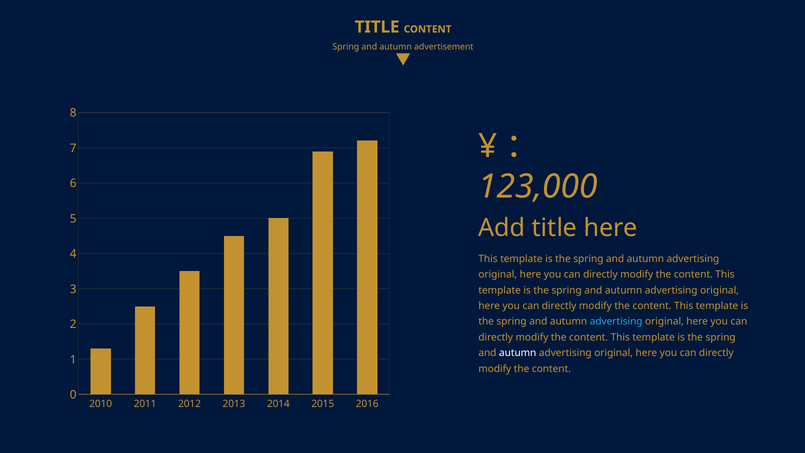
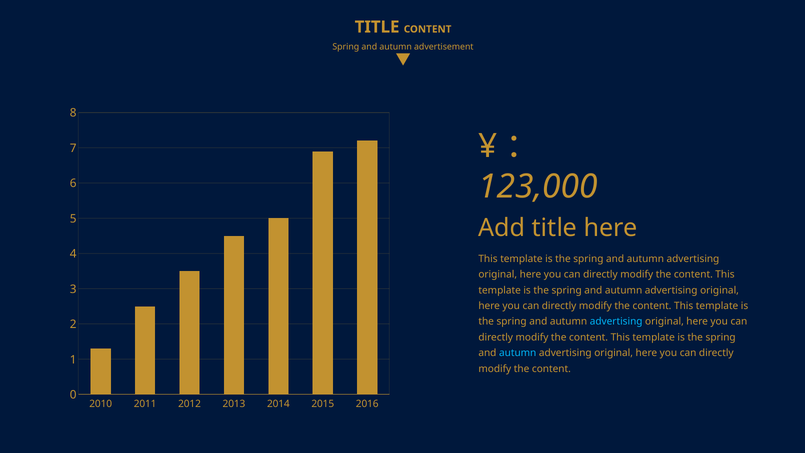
autumn colour: white -> light blue (518, 353)
